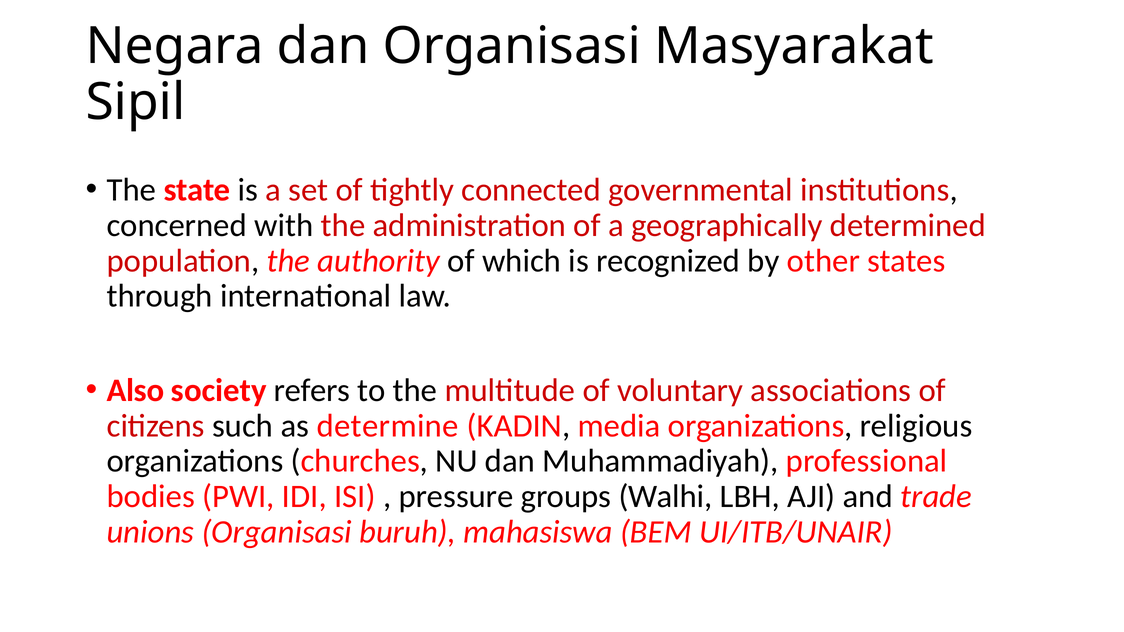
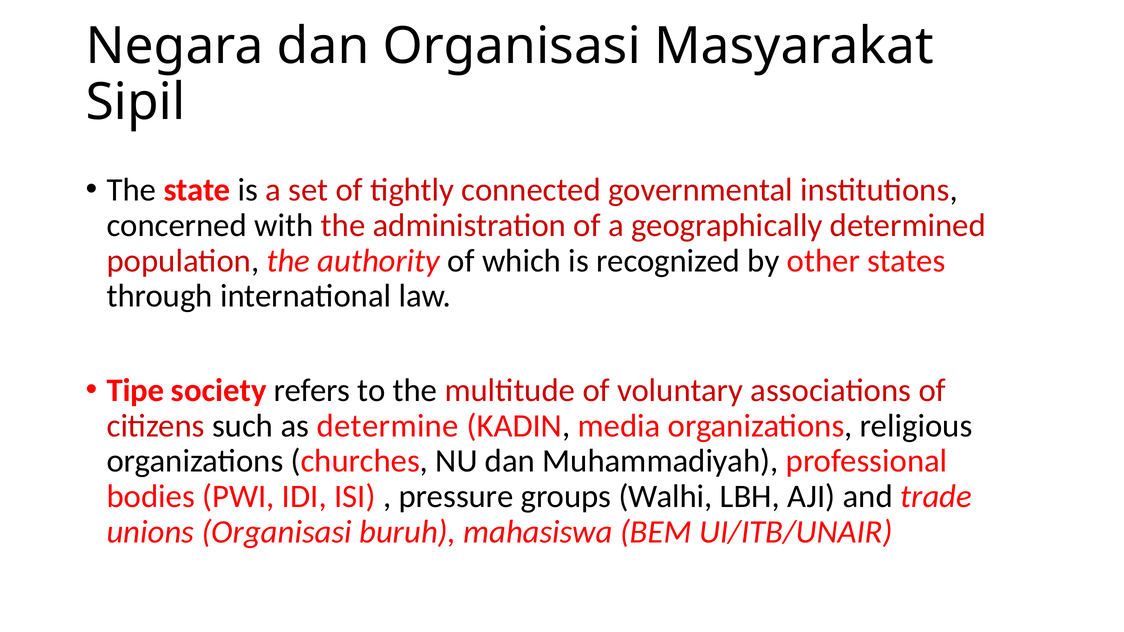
Also: Also -> Tipe (135, 391)
